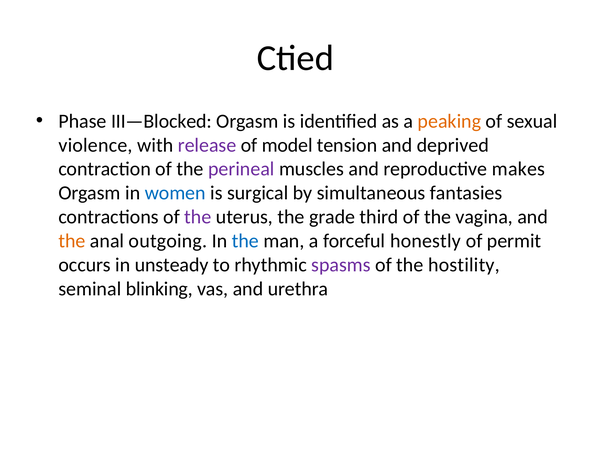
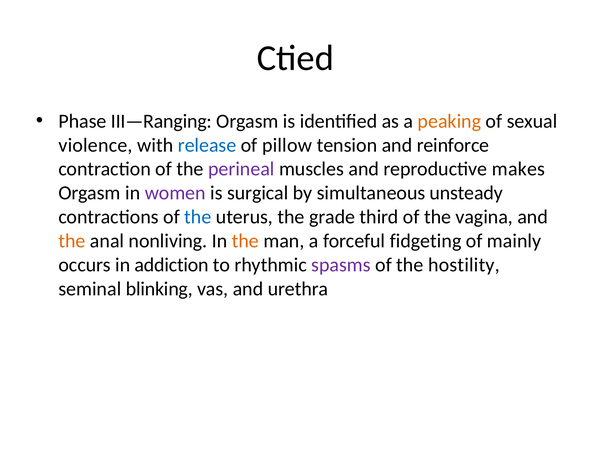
III—Blocked: III—Blocked -> III—Ranging (161, 121)
release colour: purple -> blue (207, 145)
model: model -> pillow (287, 145)
deprived: deprived -> reinforce (453, 145)
women colour: blue -> purple (175, 193)
fantasies: fantasies -> unsteady (466, 193)
the colour: purple -> blue (198, 217)
outgoing: outgoing -> nonliving (168, 241)
the colour: blue -> orange (245, 241)
honestly: honestly -> fidgeting (426, 241)
permit: permit -> mainly (514, 241)
unsteady: unsteady -> addiction (172, 265)
